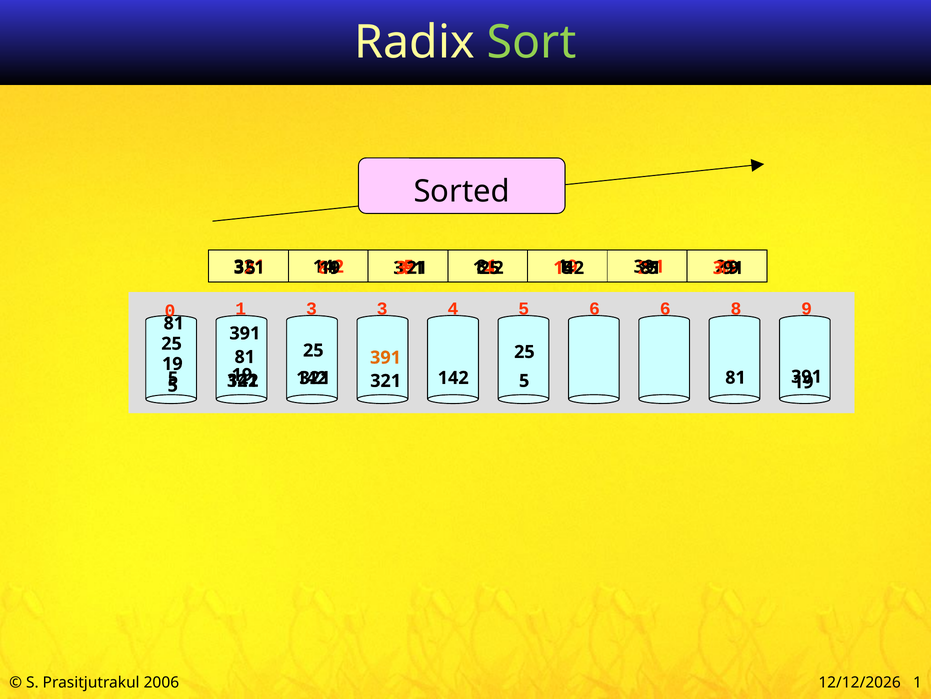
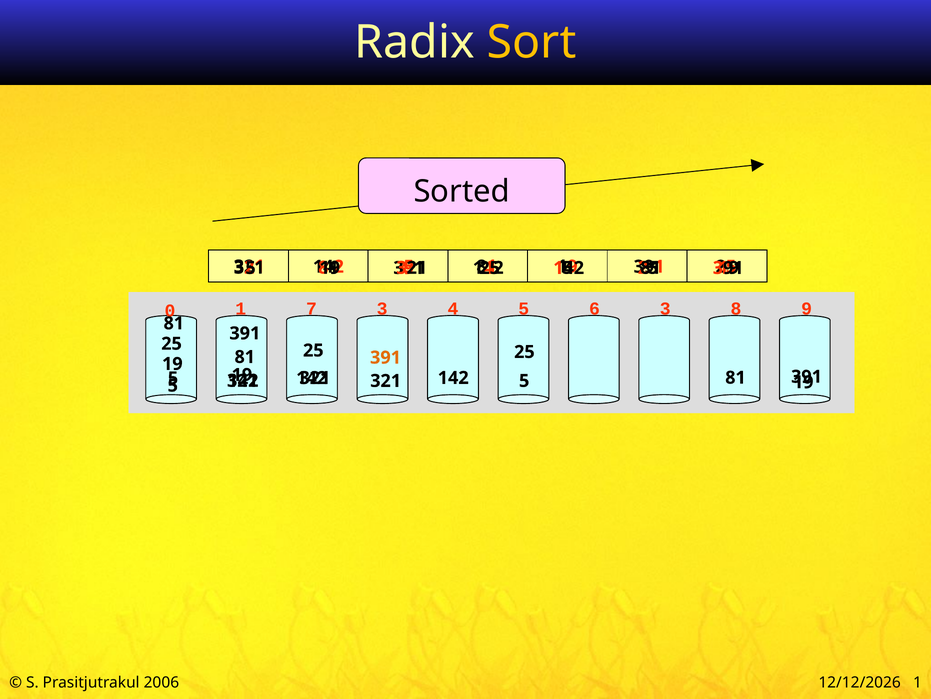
Sort colour: light green -> yellow (532, 42)
1 3: 3 -> 7 (311, 308)
6 6: 6 -> 3 (665, 308)
